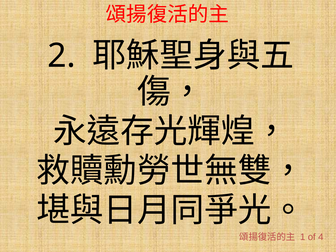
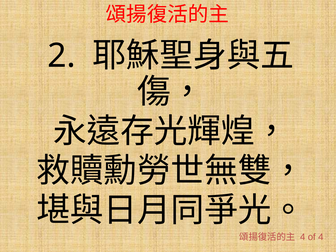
1: 1 -> 4 (303, 237)
